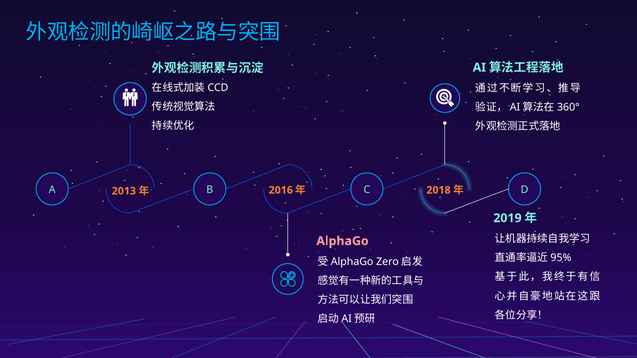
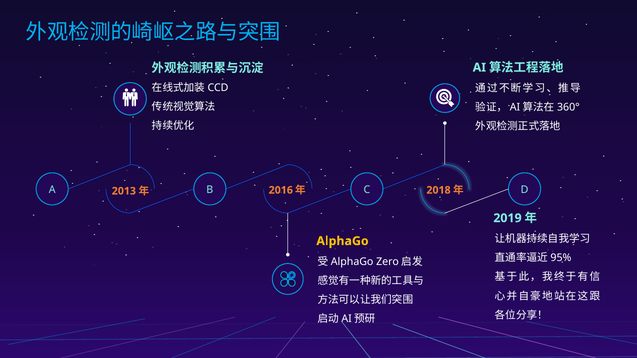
AlphaGo colour: pink -> yellow (342, 241)
